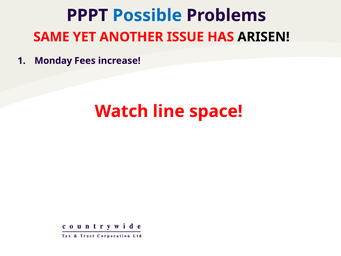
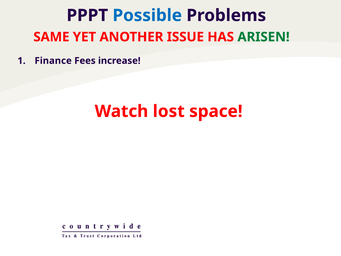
ARISEN colour: black -> green (264, 37)
Monday: Monday -> Finance (53, 61)
line: line -> lost (169, 111)
